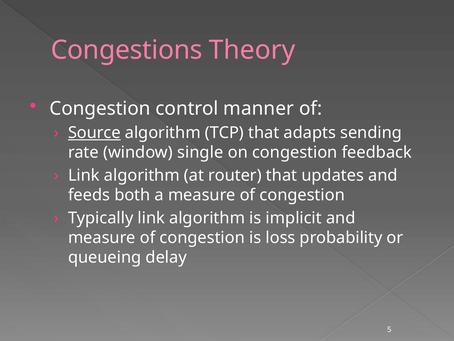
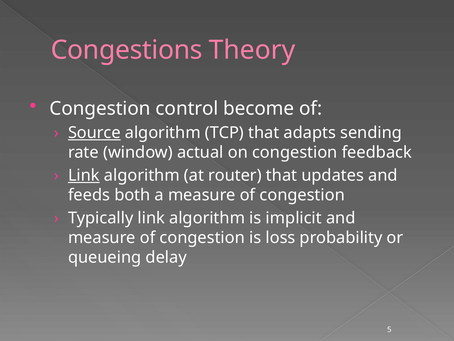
manner: manner -> become (259, 108)
single: single -> actual (200, 152)
Link underline: none -> present (84, 175)
